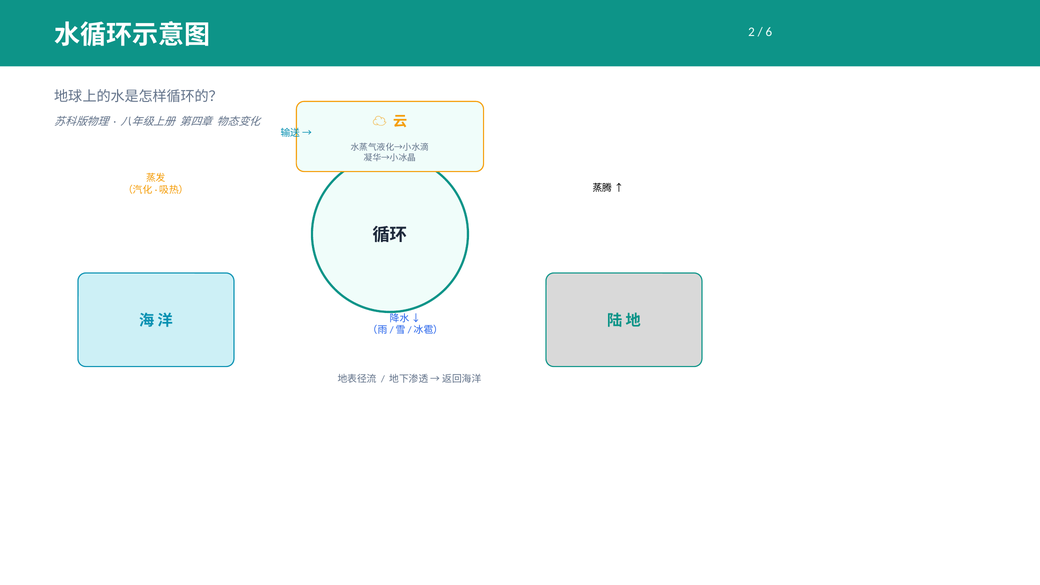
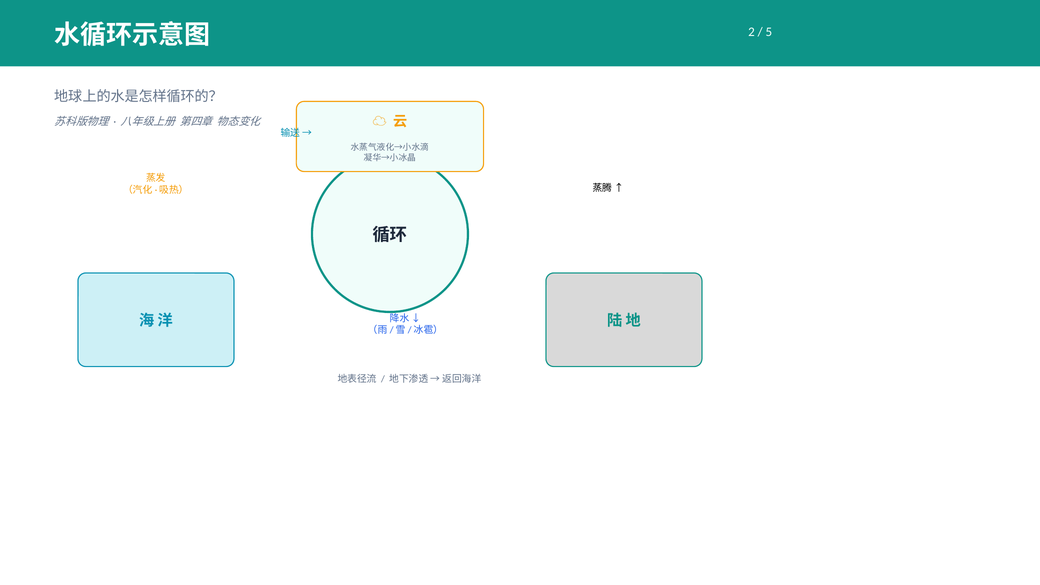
6: 6 -> 5 (769, 32)
